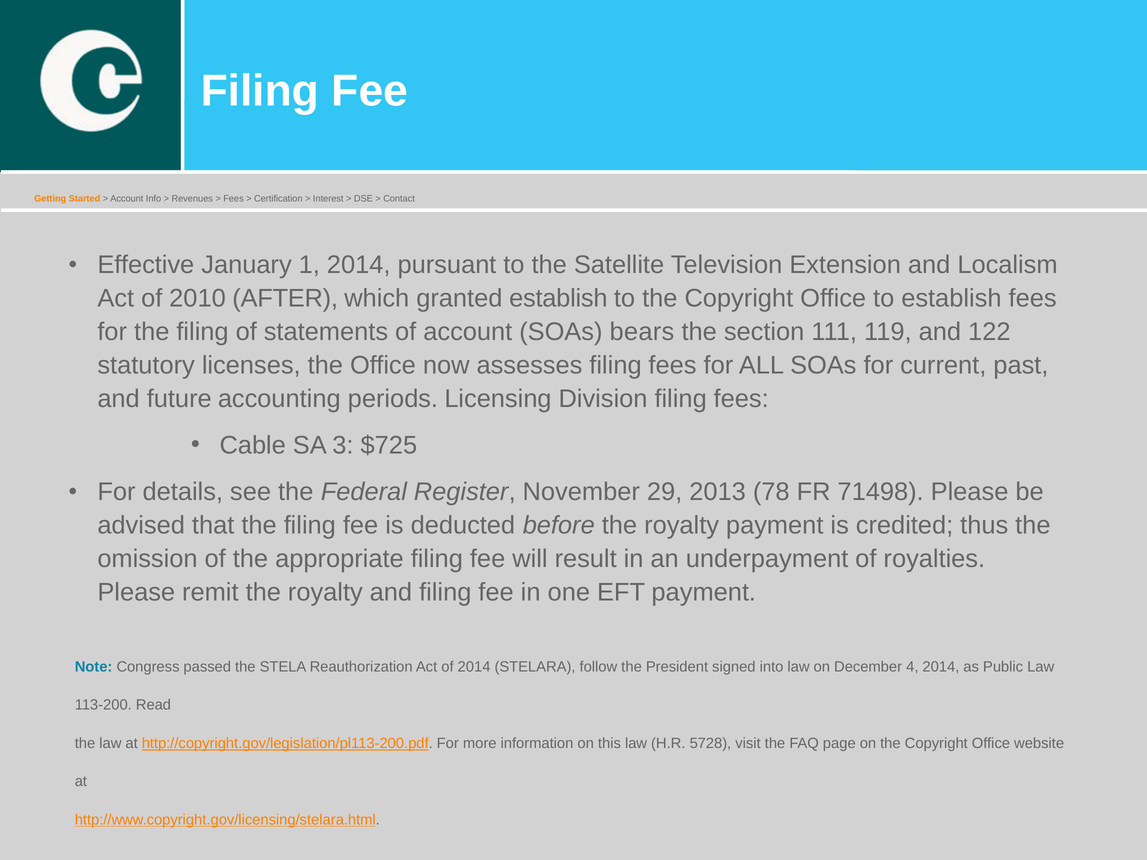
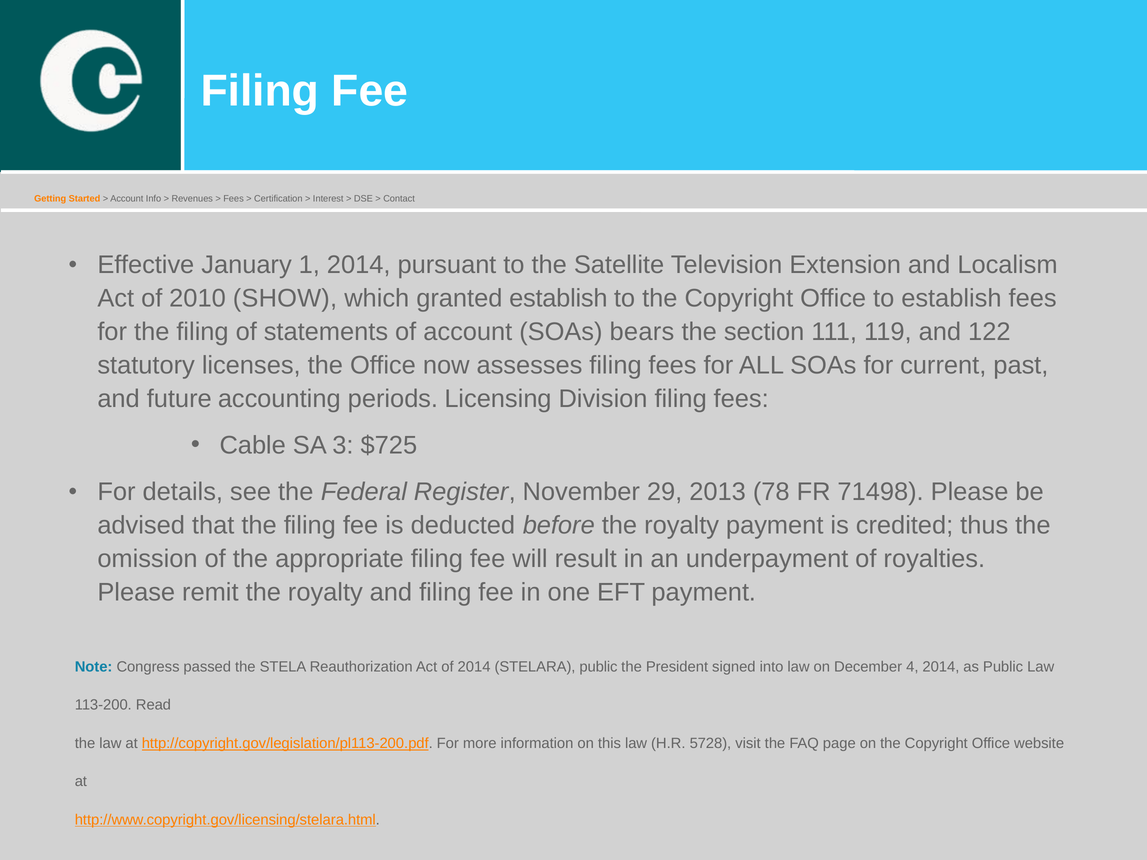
AFTER: AFTER -> SHOW (285, 298)
STELARA follow: follow -> public (598, 667)
